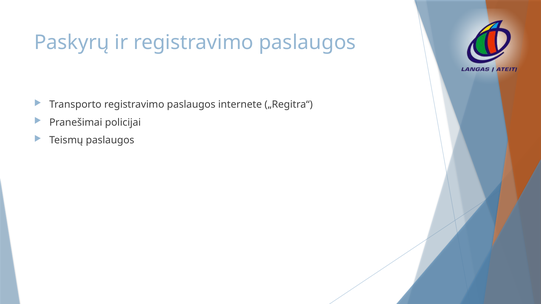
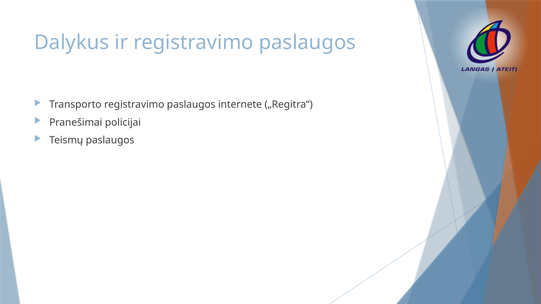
Paskyrų: Paskyrų -> Dalykus (72, 43)
